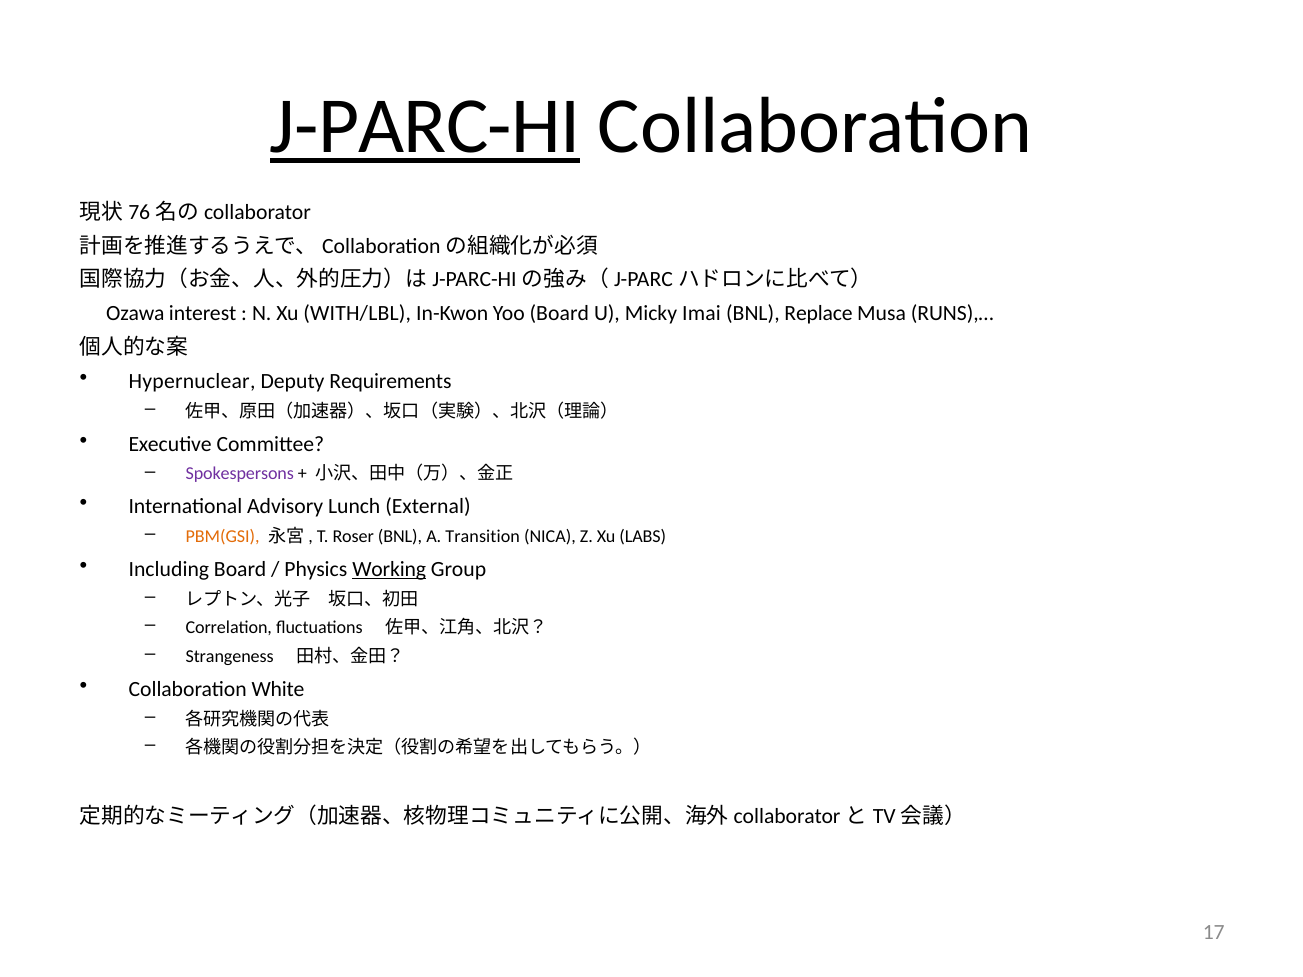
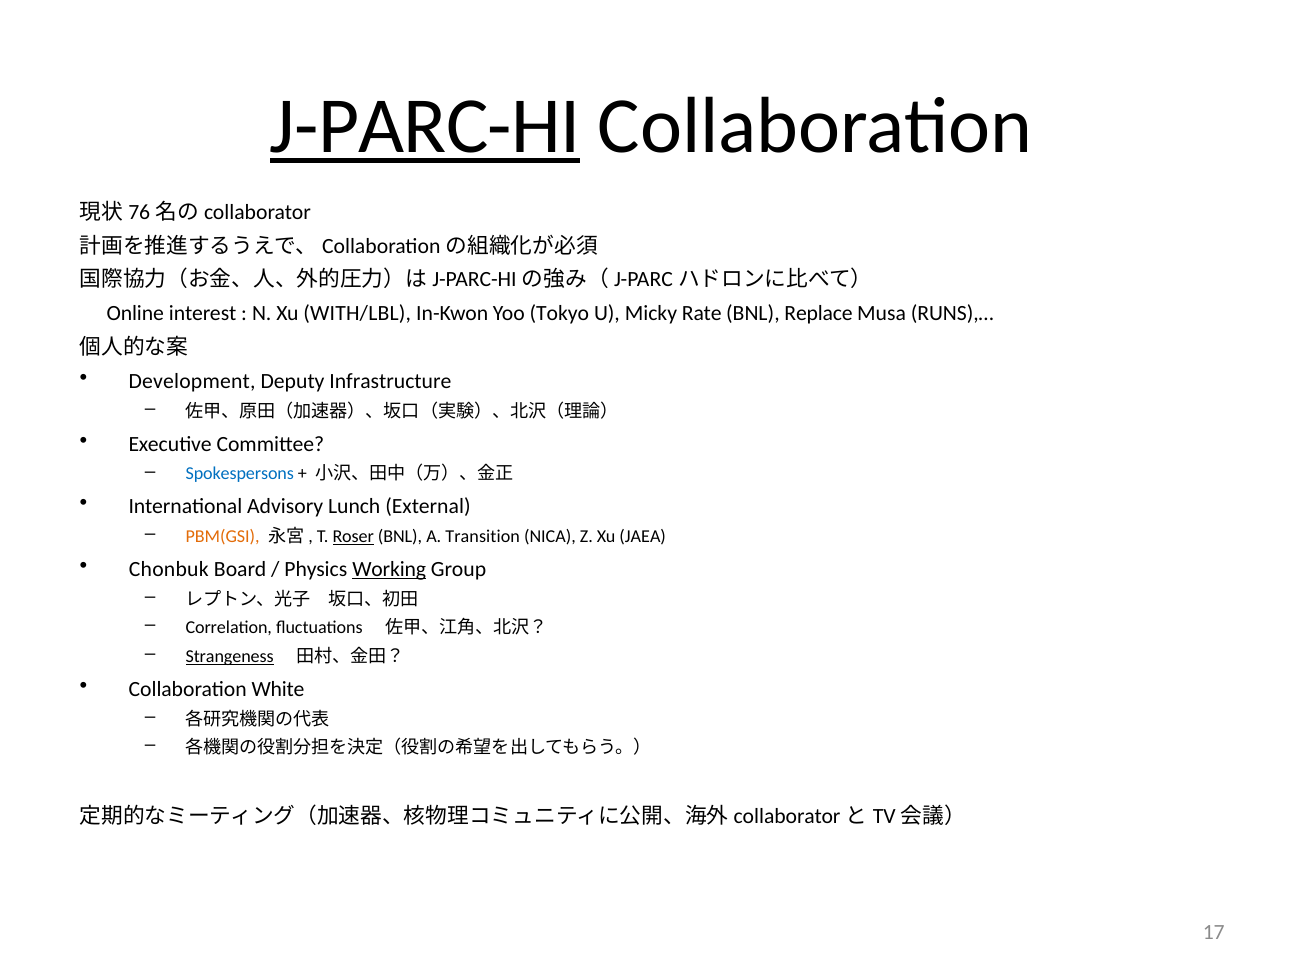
Ozawa: Ozawa -> Online (135, 314)
Yoo Board: Board -> Tokyo (559, 314)
Imai: Imai -> Rate (702, 314)
Hypernuclear: Hypernuclear -> Development (192, 381)
Requirements: Requirements -> Infrastructure (390, 381)
Spokespersons colour: purple -> blue (240, 474)
Roser underline: none -> present (353, 537)
LABS: LABS -> JAEA (643, 537)
Including: Including -> Chonbuk (169, 569)
Strangeness underline: none -> present (230, 657)
